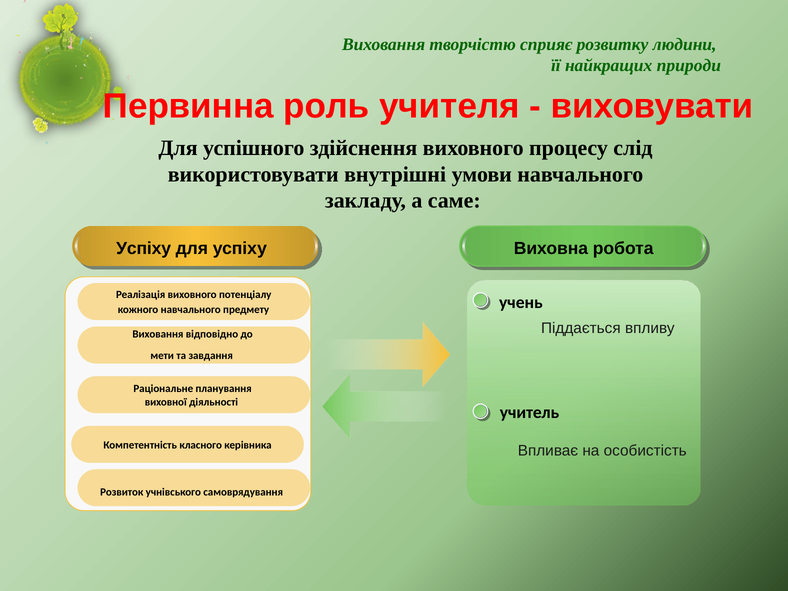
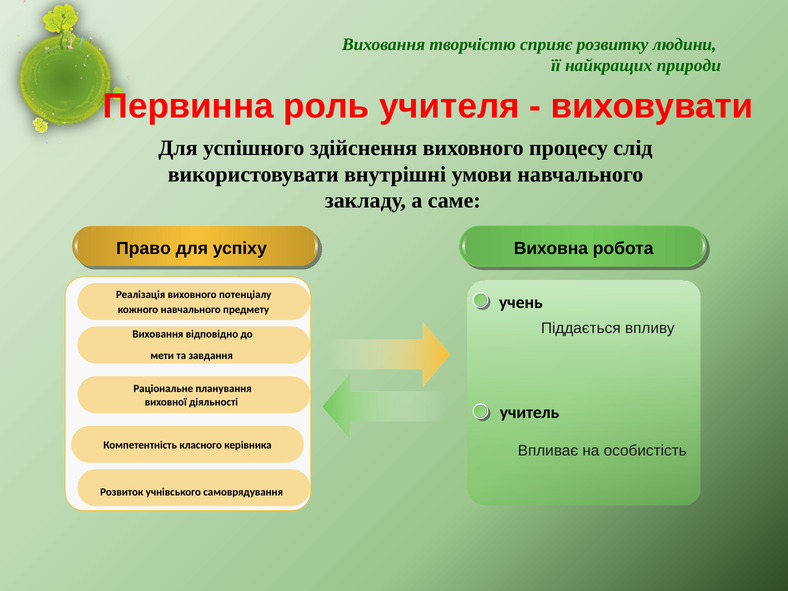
Успіху: Успіху -> Право (143, 248)
